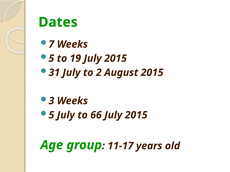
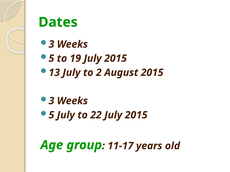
7: 7 -> 3 (51, 44)
31: 31 -> 13 (54, 73)
66: 66 -> 22 (96, 115)
